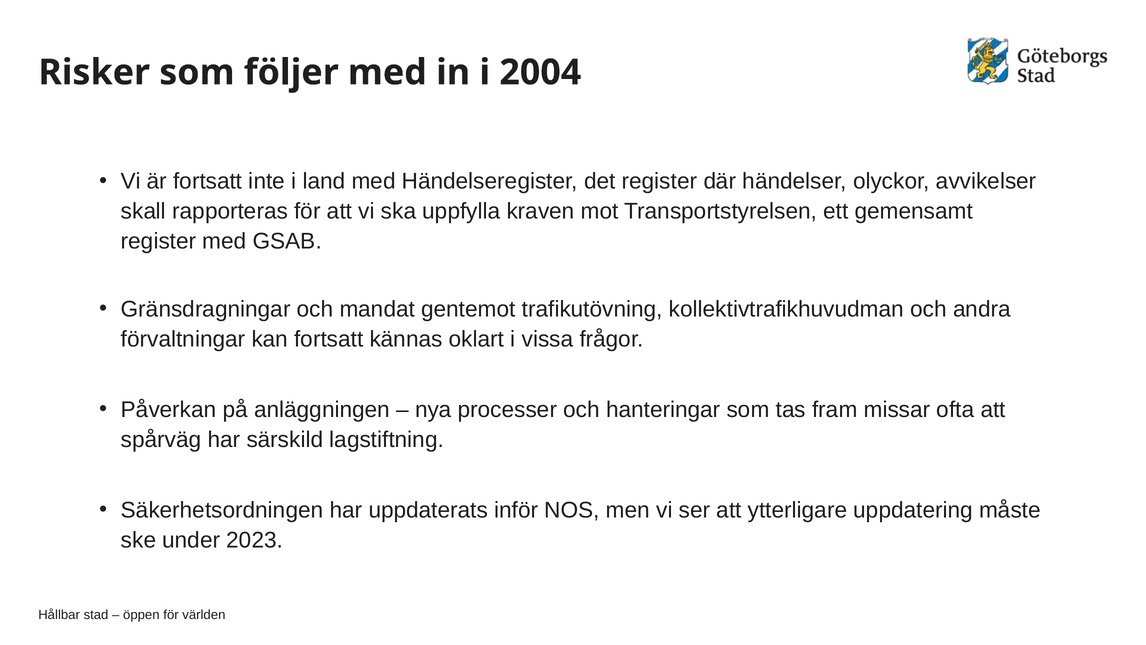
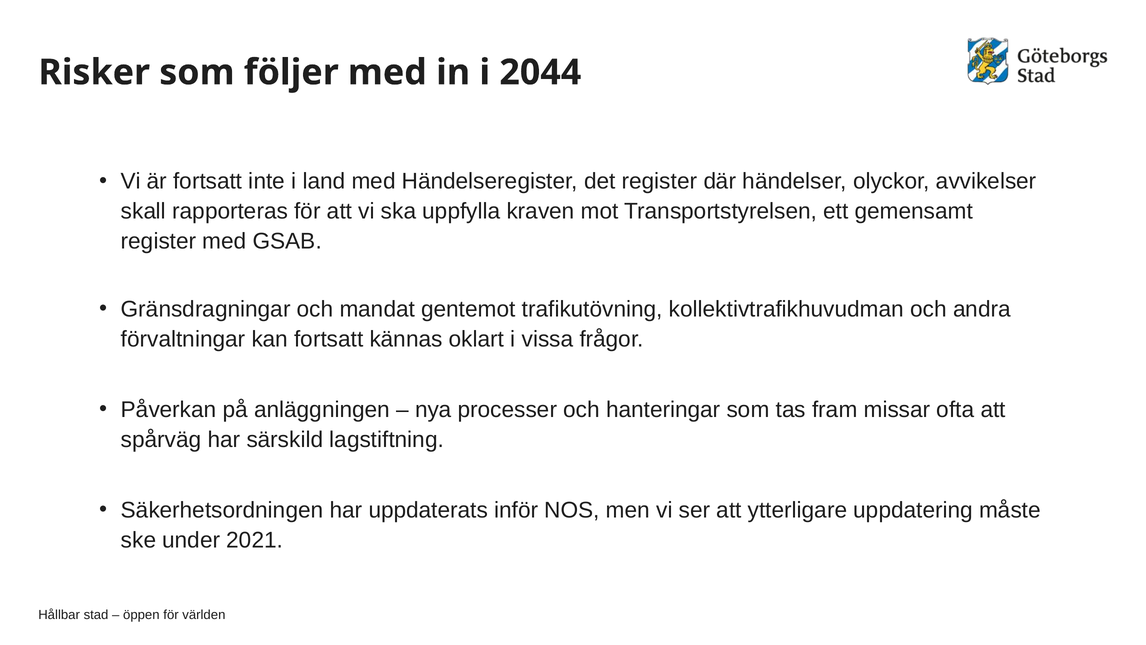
2004: 2004 -> 2044 (540, 72)
2023: 2023 -> 2021 (255, 540)
